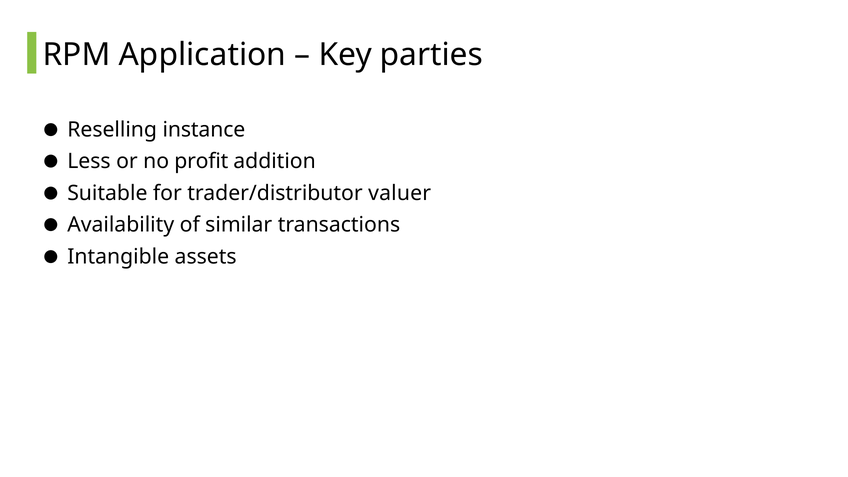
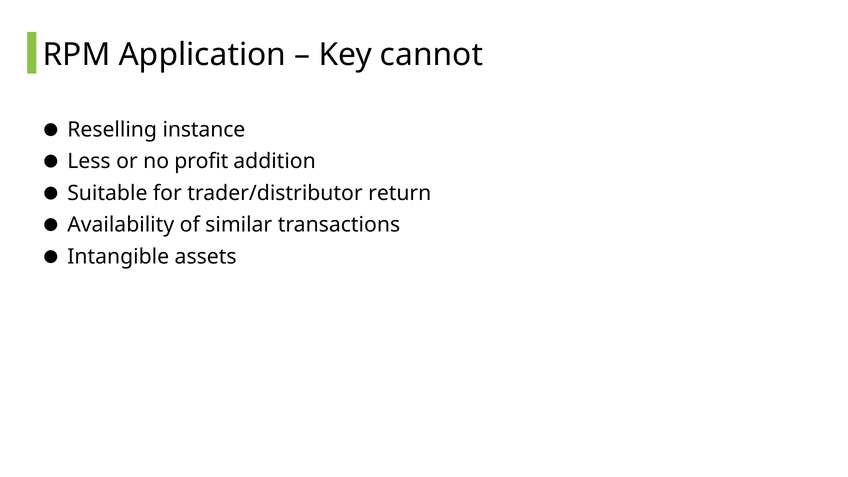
parties: parties -> cannot (432, 55)
valuer: valuer -> return (400, 193)
